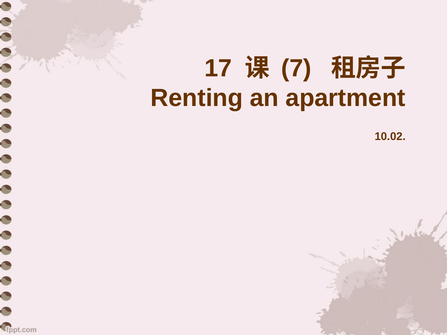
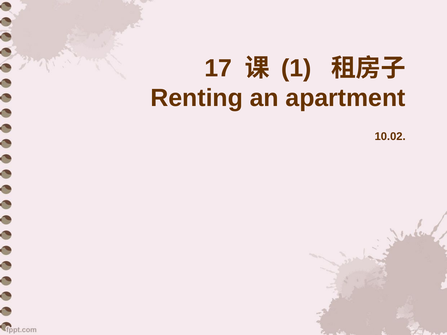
7: 7 -> 1 (296, 68)
